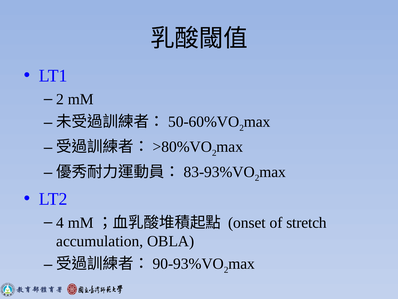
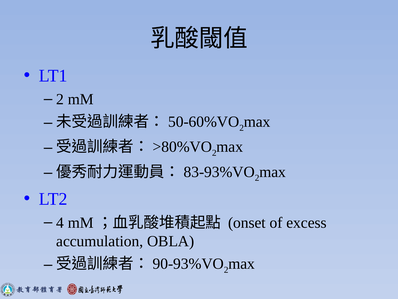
stretch: stretch -> excess (306, 222)
